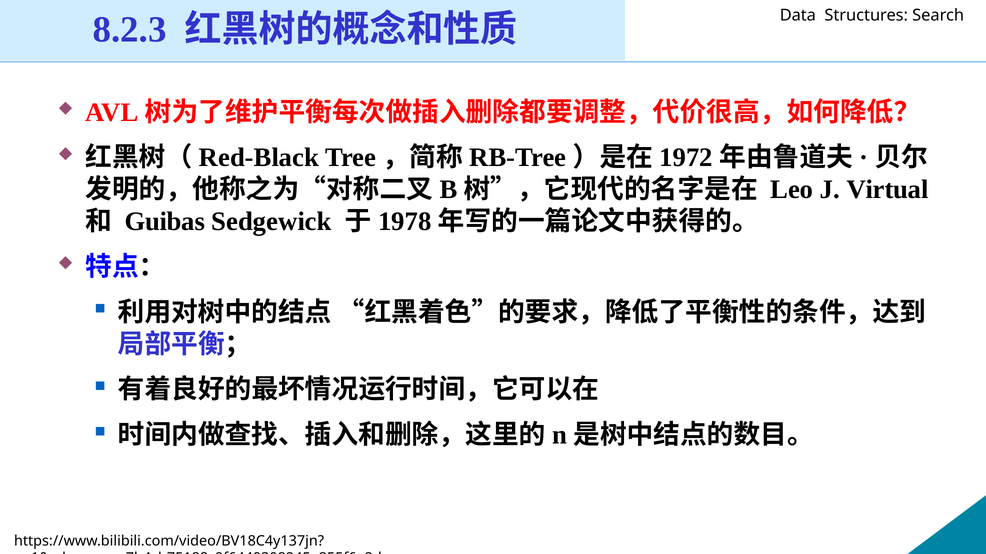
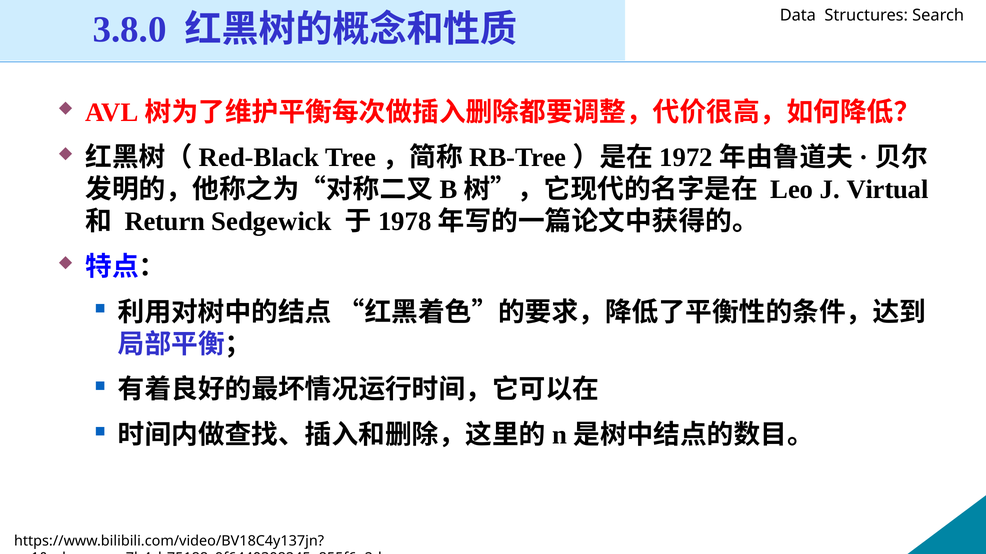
8.2.3: 8.2.3 -> 3.8.0 (130, 29)
Guibas: Guibas -> Return (165, 222)
